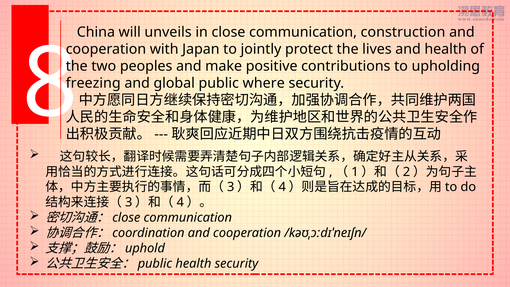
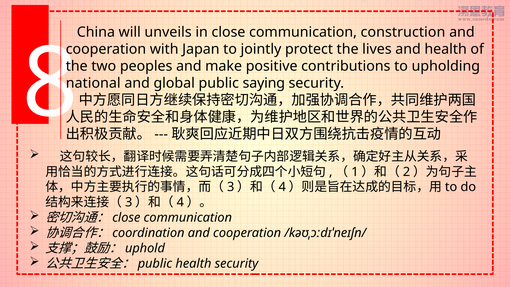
freezing: freezing -> national (93, 83)
where: where -> saying (264, 83)
